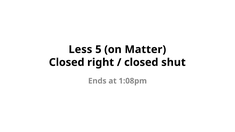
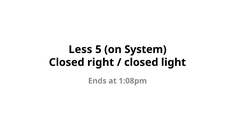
Matter: Matter -> System (145, 50)
shut: shut -> light (174, 62)
